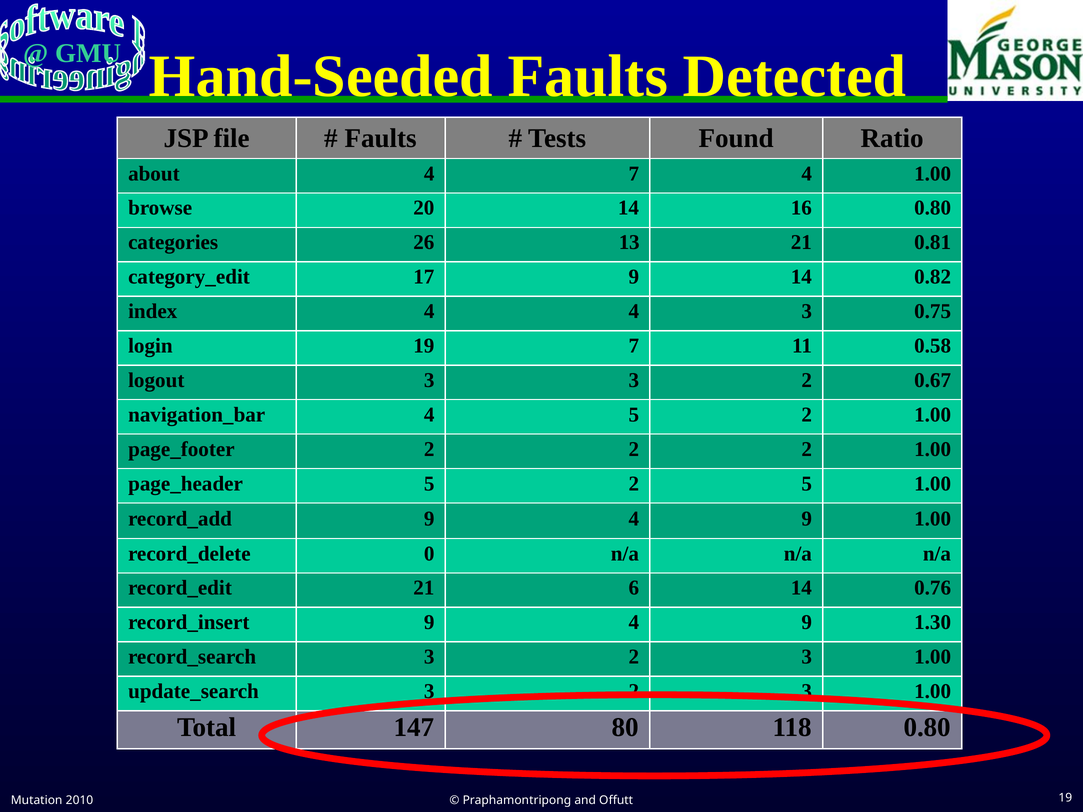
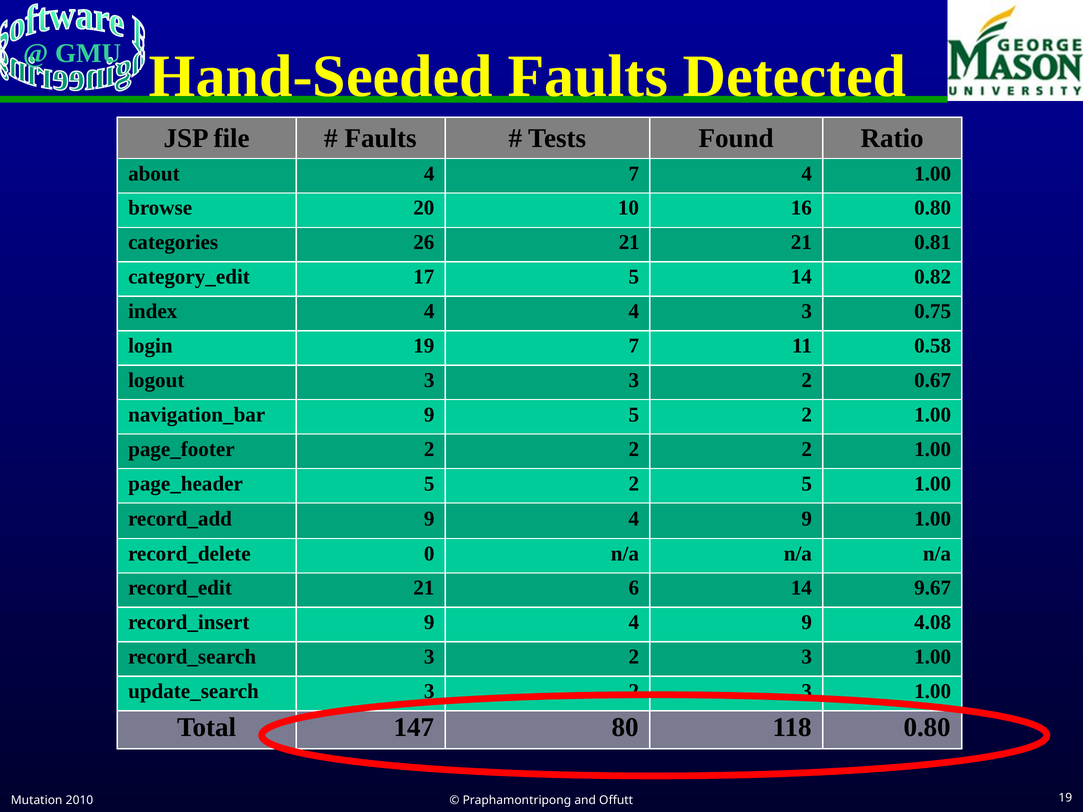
20 14: 14 -> 10 (628, 208)
26 13: 13 -> 21 (629, 243)
17 9: 9 -> 5 (634, 277)
4: 4 -> 9 (429, 415)
0.76: 0.76 -> 9.67 (933, 588)
1.30: 1.30 -> 4.08 (933, 623)
